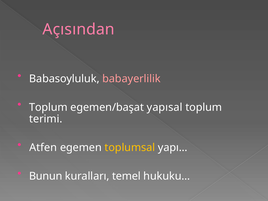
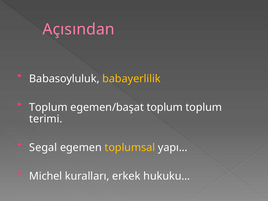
babayerlilik colour: pink -> yellow (131, 79)
egemen/başat yapısal: yapısal -> toplum (165, 107)
Atfen: Atfen -> Segal (43, 148)
Bunun: Bunun -> Michel (46, 176)
temel: temel -> erkek (126, 176)
